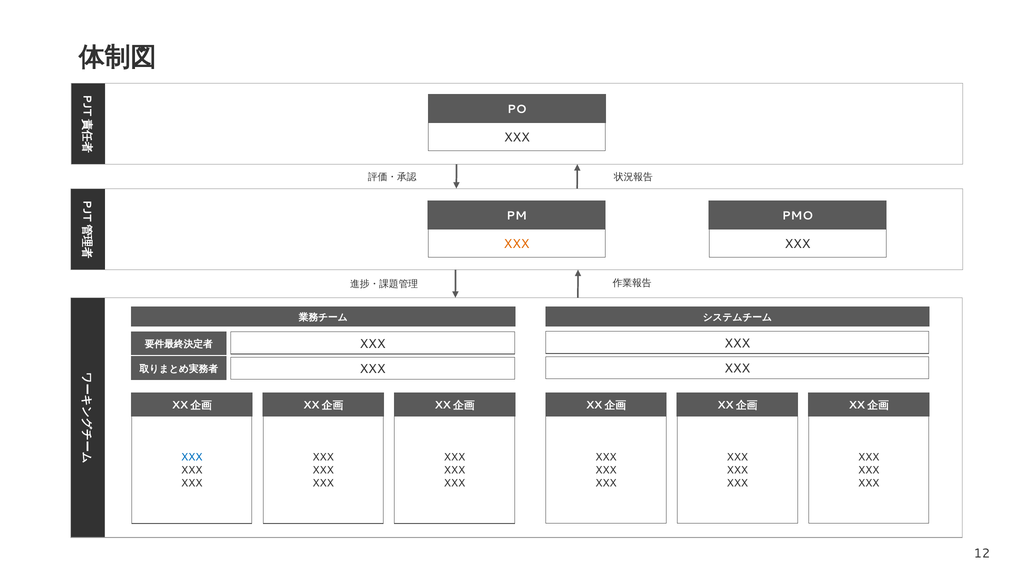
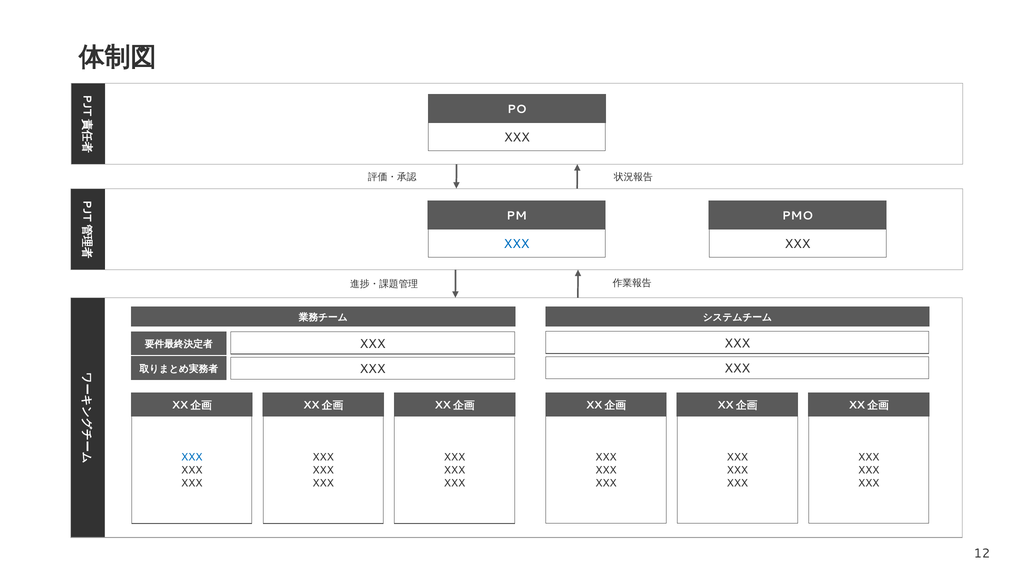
XXX colour: orange -> blue (517, 244)
